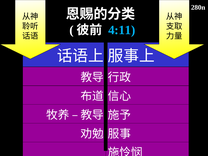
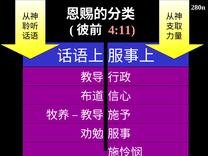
4:11 colour: light blue -> pink (122, 30)
